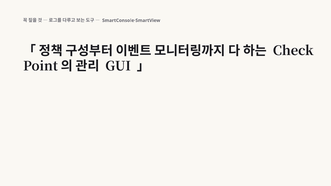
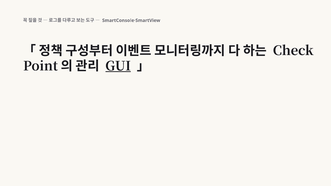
GUI underline: none -> present (118, 66)
